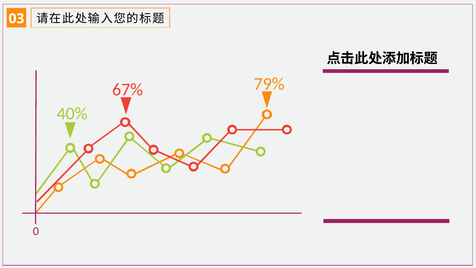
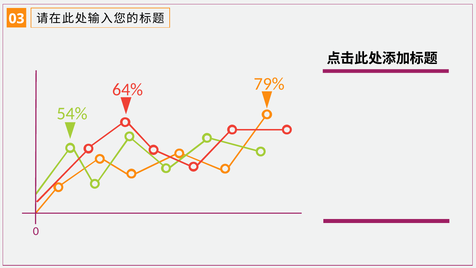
67%: 67% -> 64% (128, 89)
40%: 40% -> 54% (72, 114)
